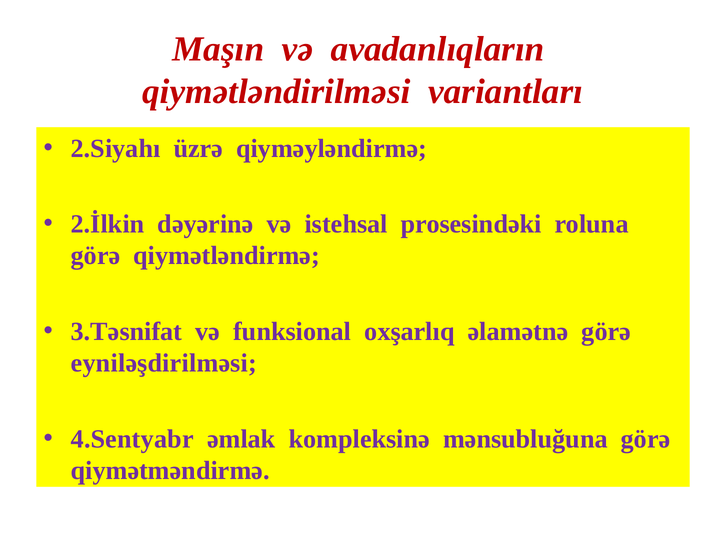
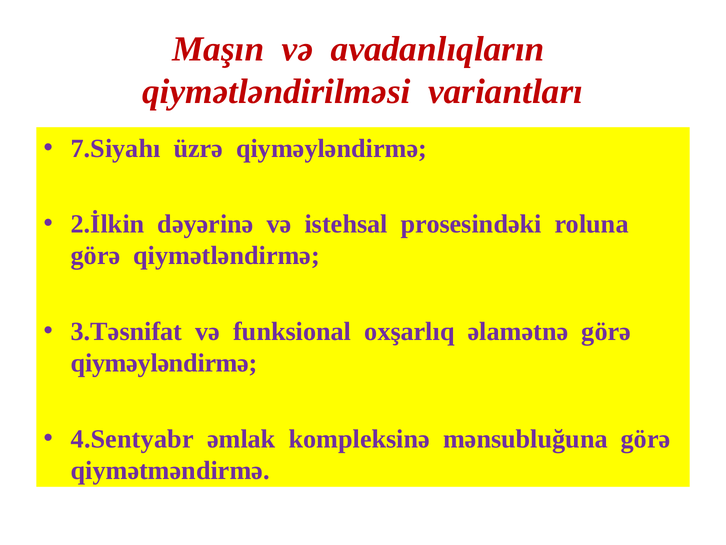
2.Siyahı: 2.Siyahı -> 7.Siyahı (116, 148)
eyniləşdirilməsi: eyniləşdirilməsi -> qiyməyləndirmə (164, 363)
